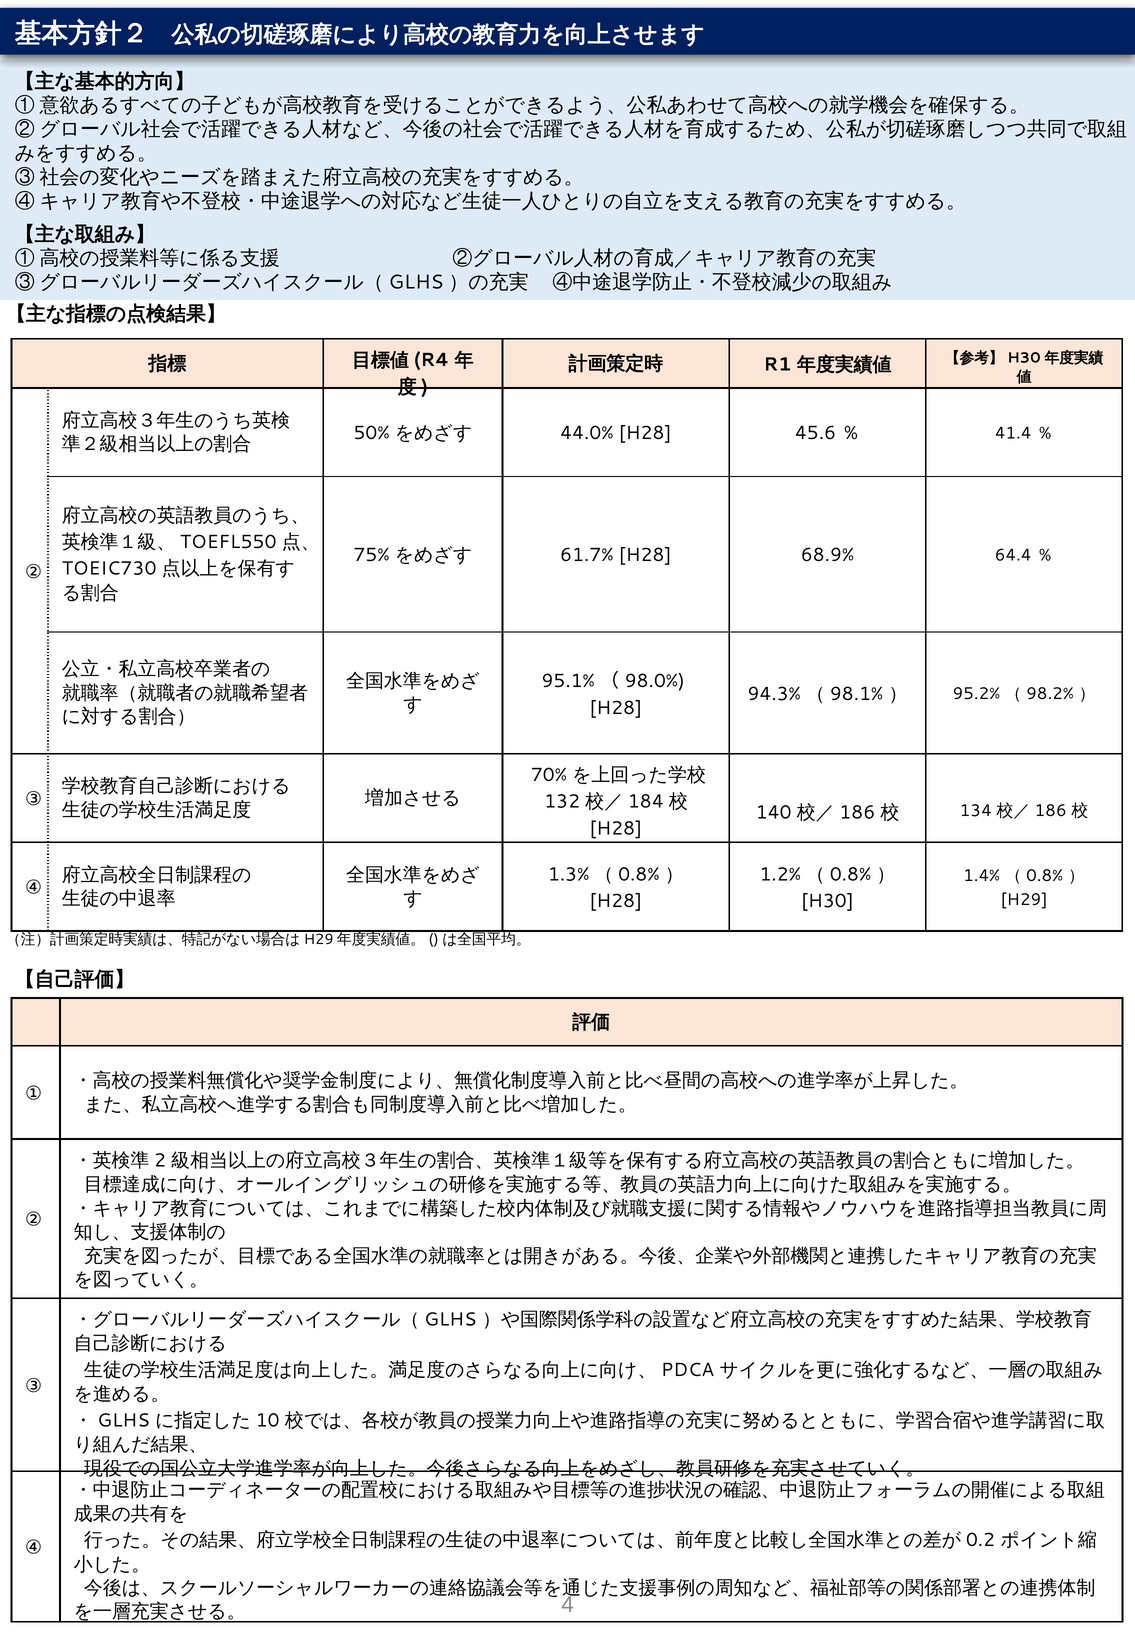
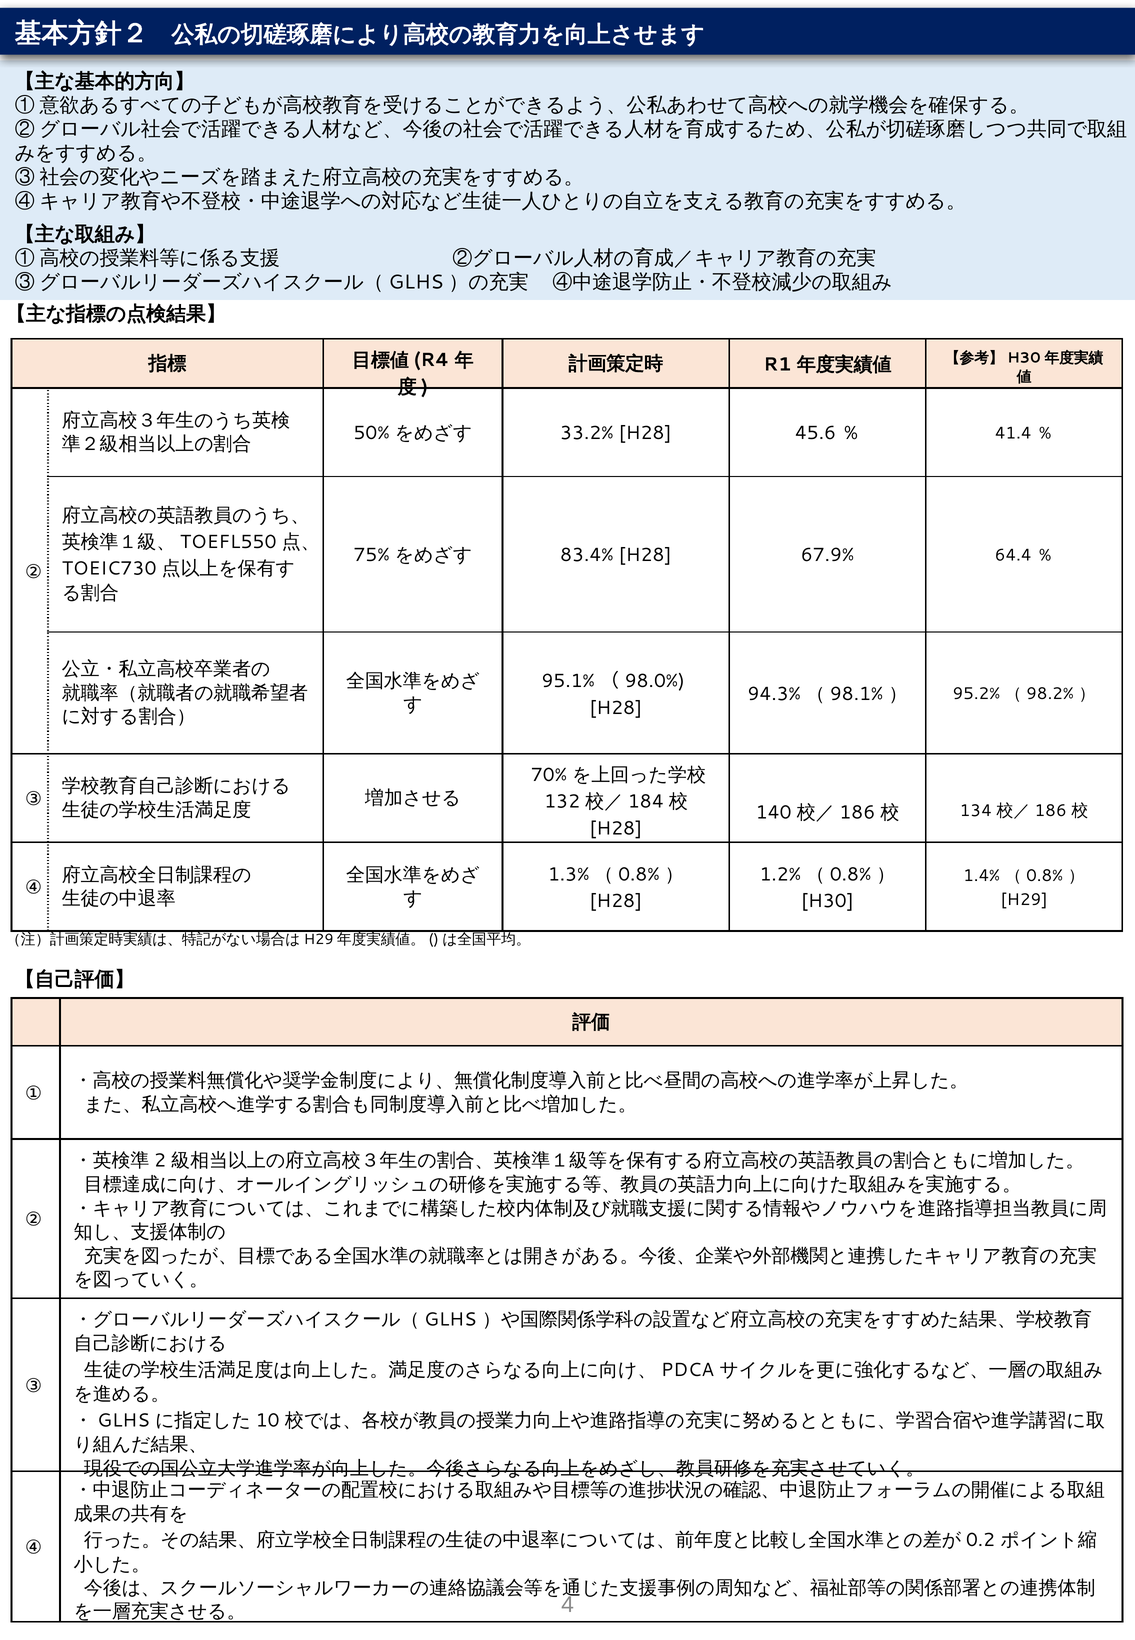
44.0%: 44.0% -> 33.2% (587, 433)
61.7%: 61.7% -> 83.4% (587, 555)
68.9%: 68.9% -> 67.9% (827, 555)
